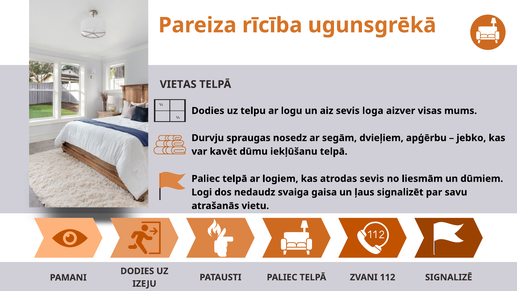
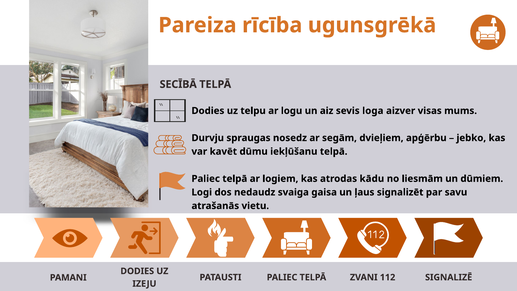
VIETAS: VIETAS -> SECĪBĀ (178, 84)
atrodas sevis: sevis -> kādu (372, 179)
